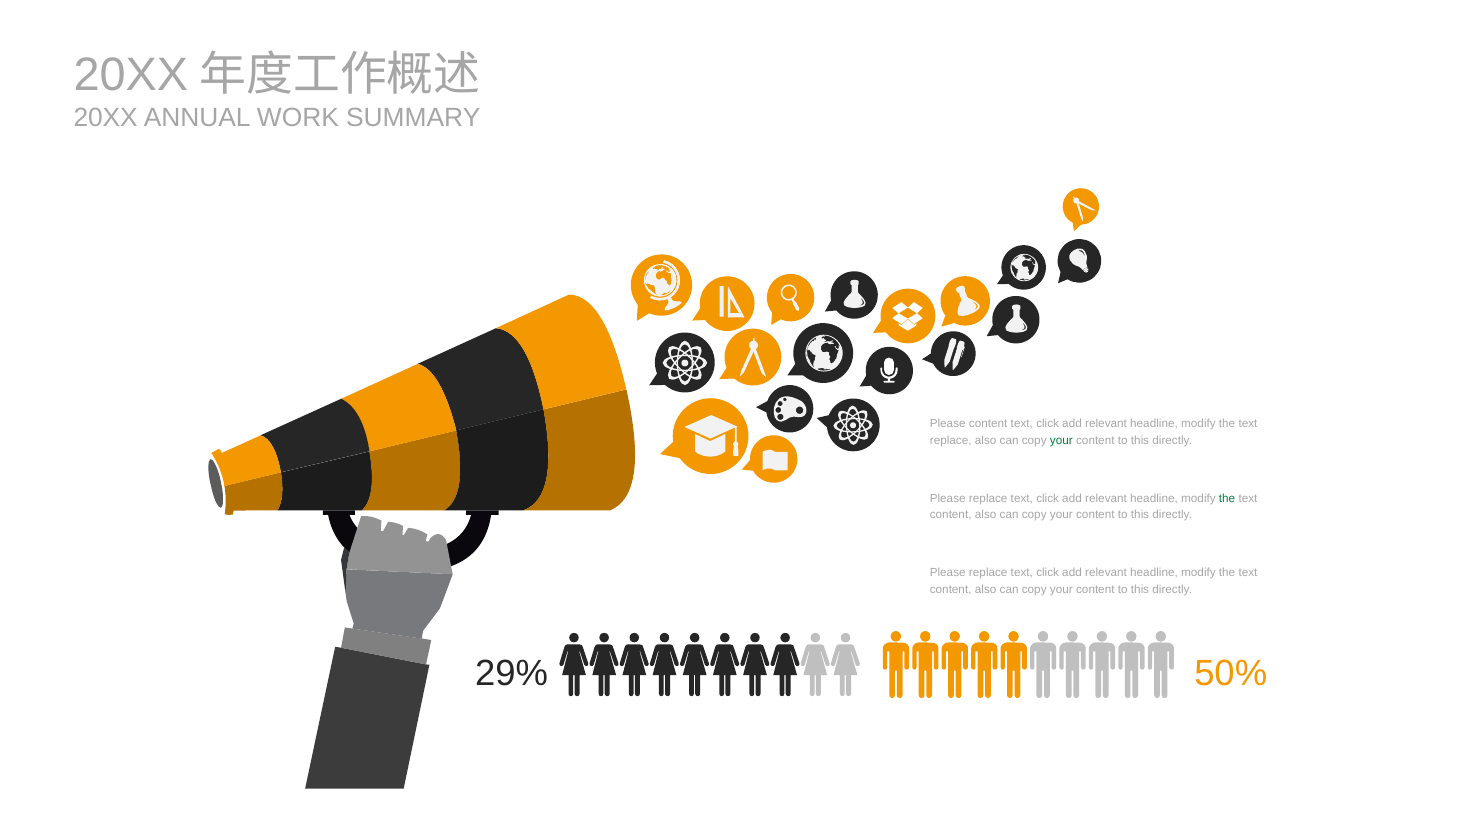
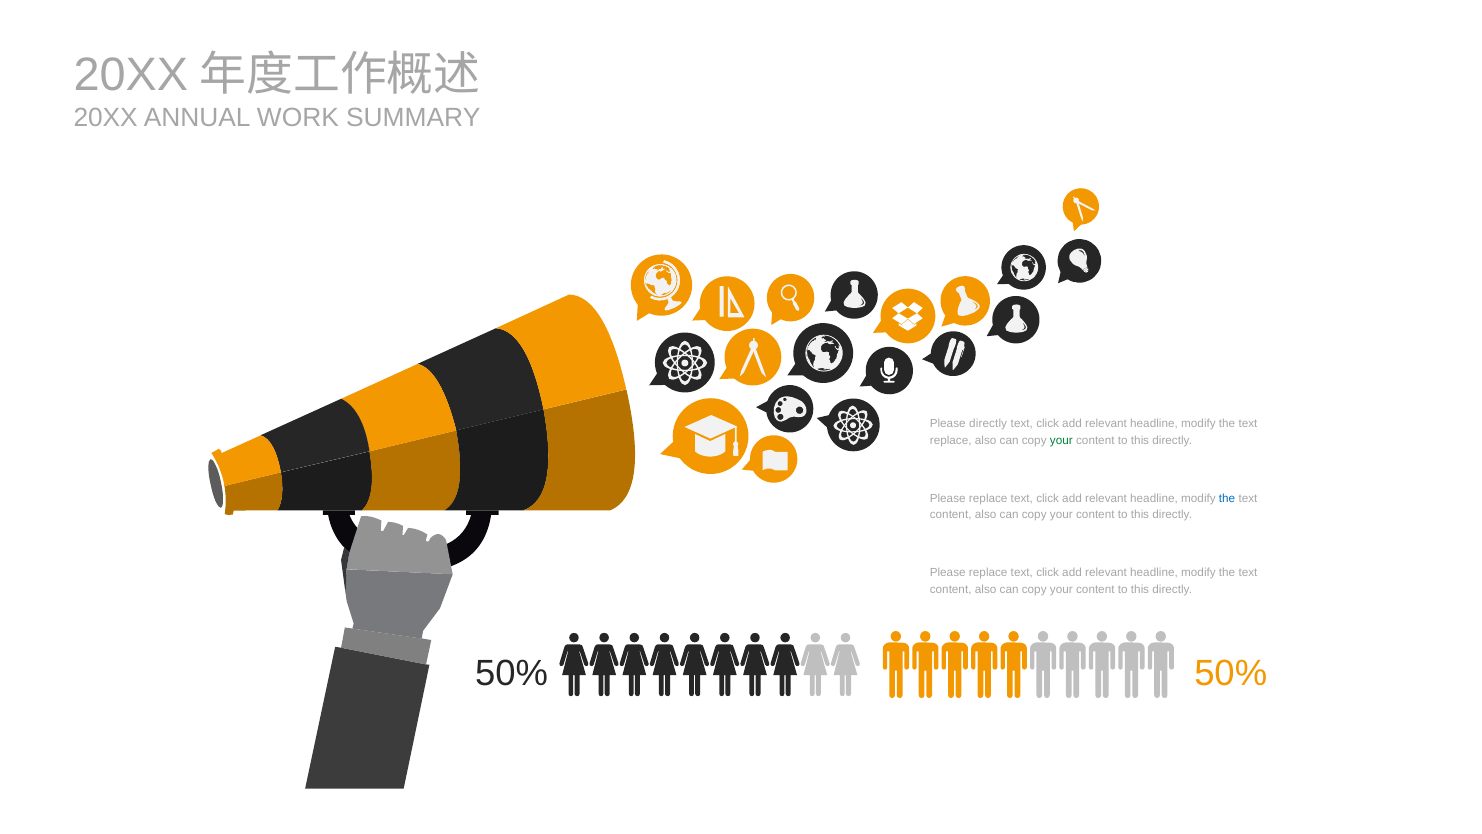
Please content: content -> directly (988, 423)
the colour: green -> blue (1227, 498)
29%: 29% -> 50% (511, 673)
